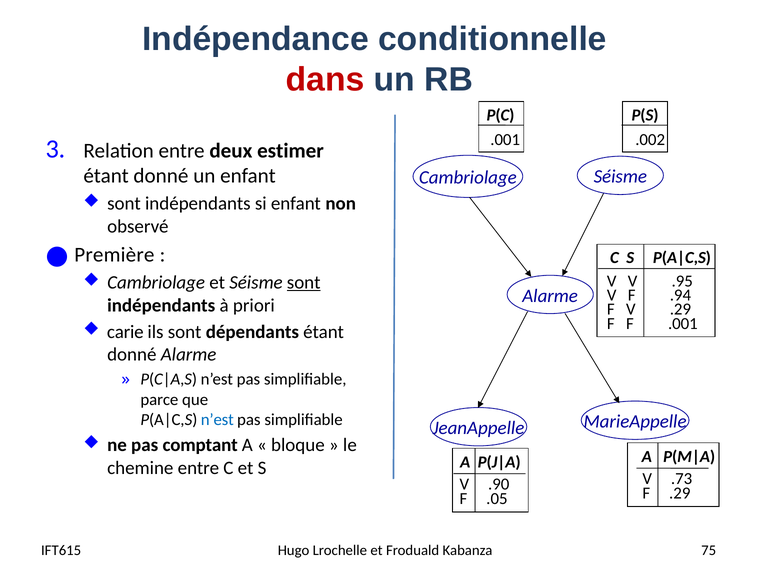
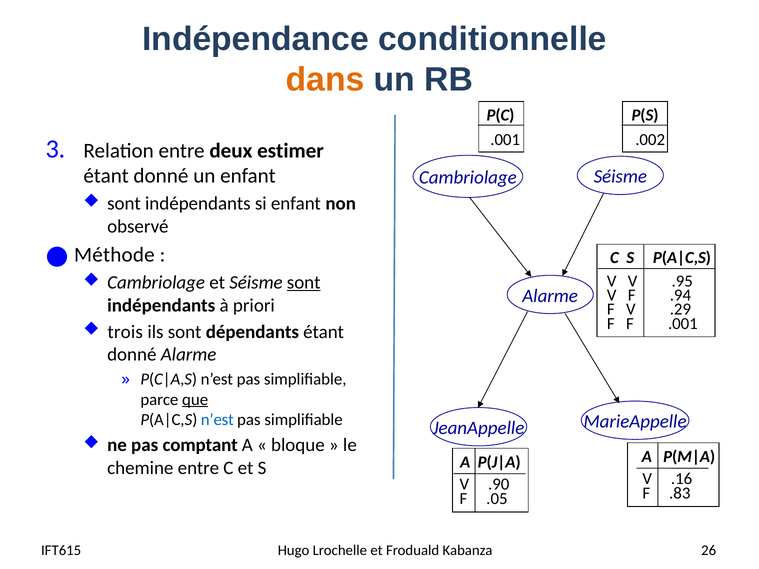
dans colour: red -> orange (325, 80)
Première: Première -> Méthode (114, 255)
carie: carie -> trois (125, 332)
que underline: none -> present (195, 400)
.73: .73 -> .16 (682, 479)
F .29: .29 -> .83 (680, 493)
75: 75 -> 26 (709, 551)
